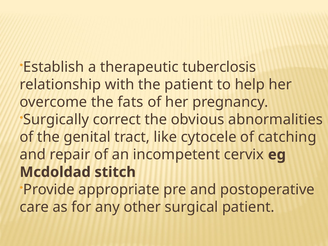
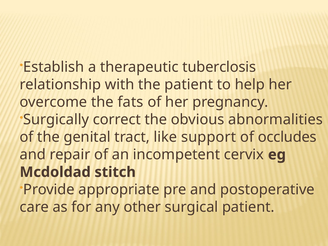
cytocele: cytocele -> support (209, 137)
catching: catching -> occludes (287, 137)
